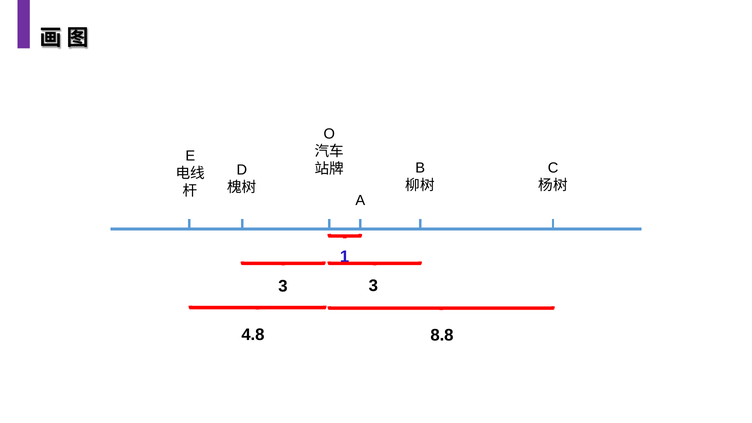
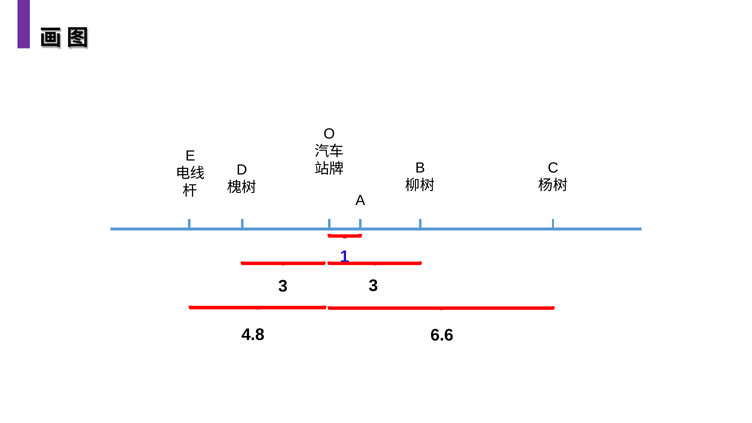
8.8: 8.8 -> 6.6 (442, 335)
